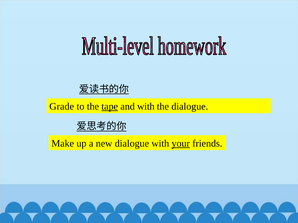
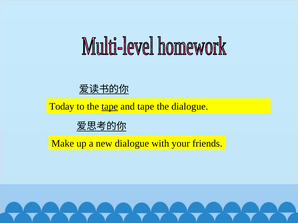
Grade: Grade -> Today (62, 107)
and with: with -> tape (146, 107)
your underline: present -> none (181, 144)
